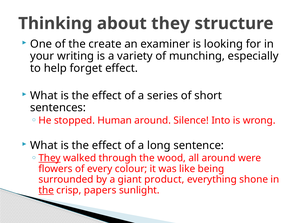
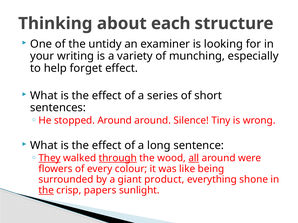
about they: they -> each (171, 24)
create: create -> untidy (105, 44)
stopped Human: Human -> Around (115, 121)
Into: Into -> Tiny (221, 121)
through underline: none -> present (118, 158)
all underline: none -> present (194, 158)
